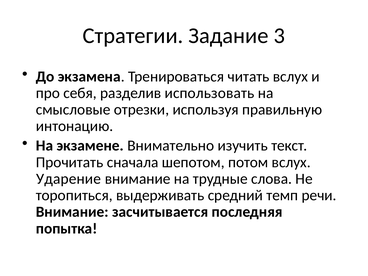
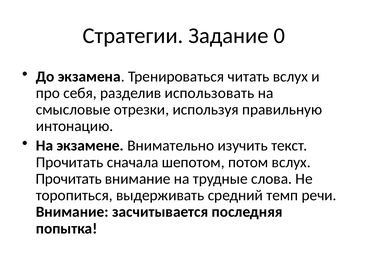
3: 3 -> 0 (279, 36)
Ударение: Ударение -> Прочитать (69, 179)
